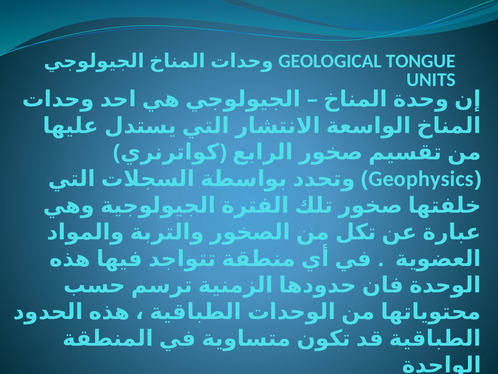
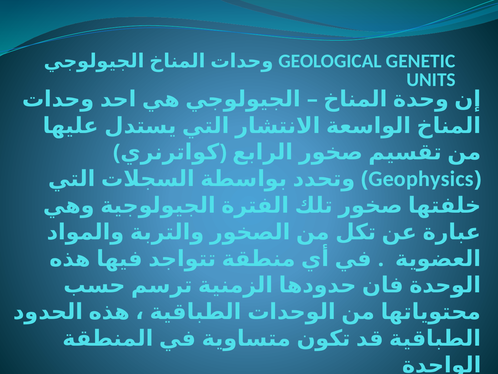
TONGUE: TONGUE -> GENETIC (421, 61)
